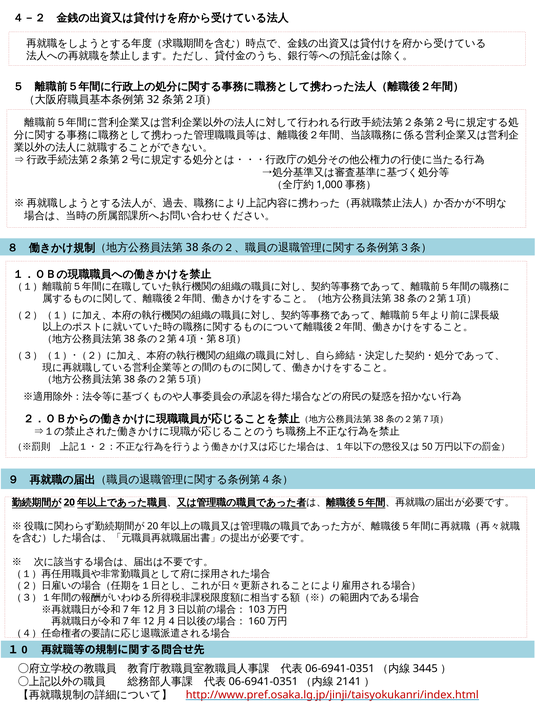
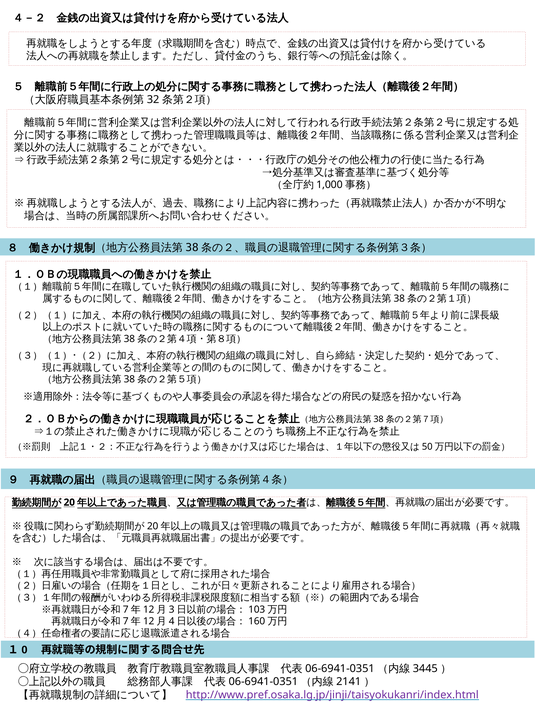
http://www.pref.osaka.lg.jp/jinji/taisyokukanri/index.html colour: red -> purple (332, 695)
